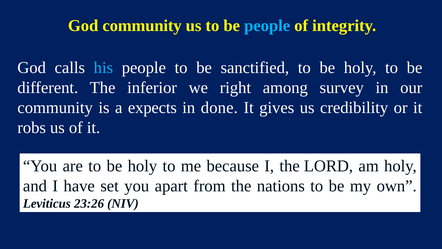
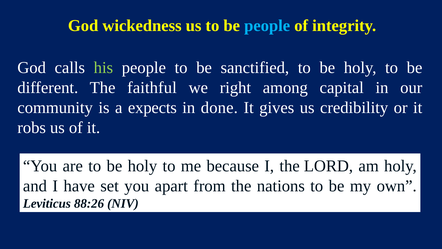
God community: community -> wickedness (142, 26)
his colour: light blue -> light green (103, 68)
inferior: inferior -> faithful (152, 88)
survey: survey -> capital (342, 88)
23:26: 23:26 -> 88:26 (89, 203)
